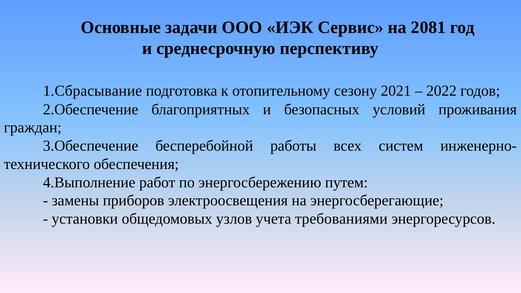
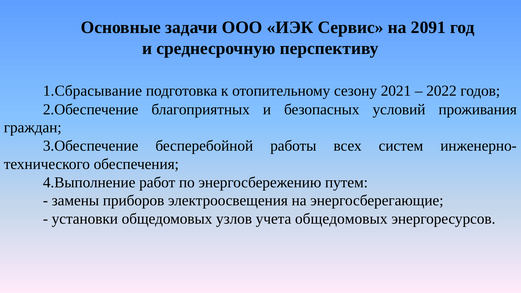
2081: 2081 -> 2091 (428, 27)
учета требованиями: требованиями -> общедомовых (341, 219)
